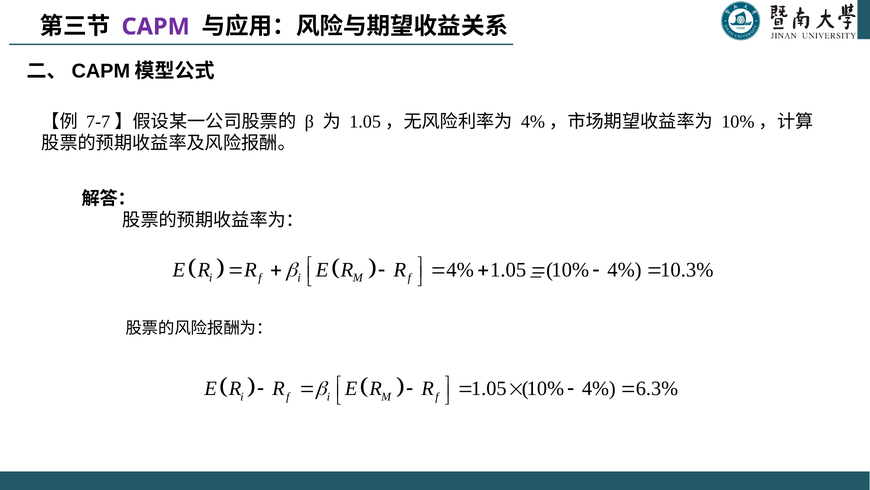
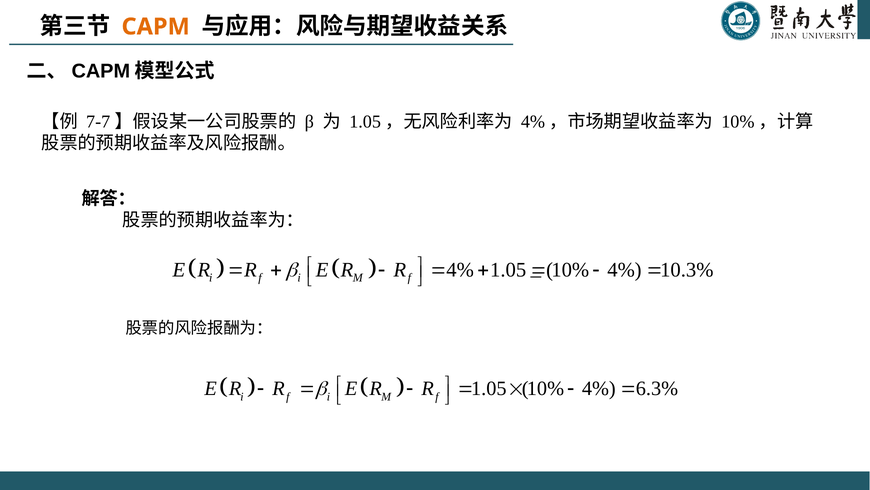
CAPM colour: purple -> orange (156, 27)
